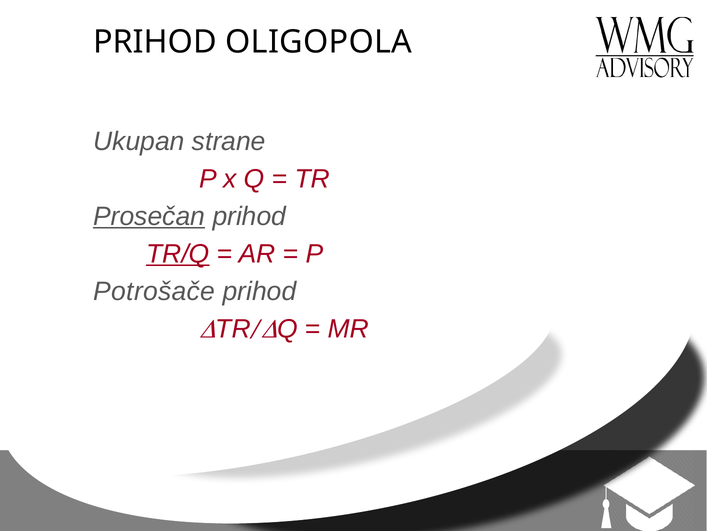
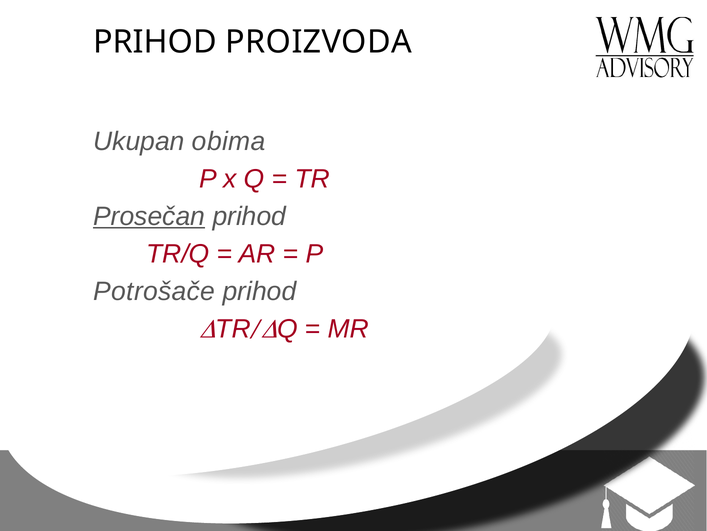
OLIGOPOLA: OLIGOPOLA -> PROIZVODA (319, 42)
strane: strane -> obima (229, 141)
TR/Q underline: present -> none (178, 254)
